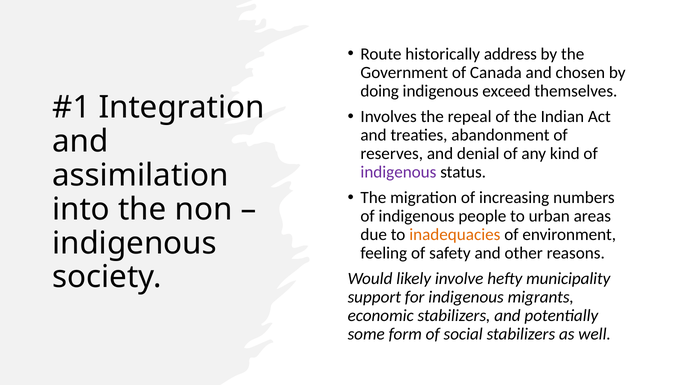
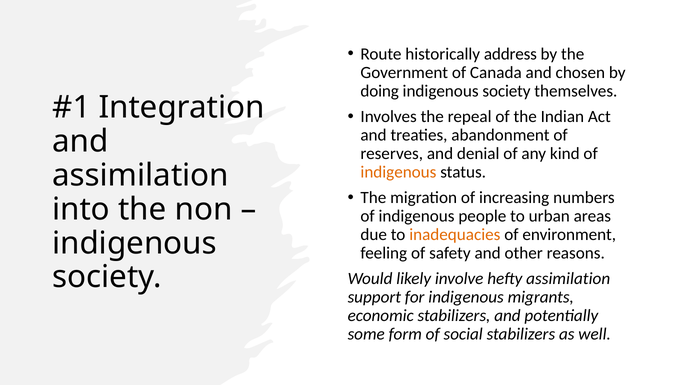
exceed: exceed -> society (506, 91)
indigenous colour: purple -> orange (398, 172)
hefty municipality: municipality -> assimilation (568, 279)
